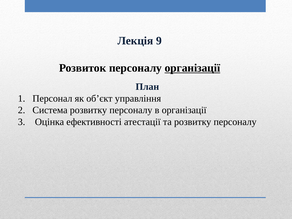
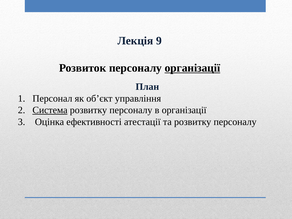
Система underline: none -> present (50, 110)
